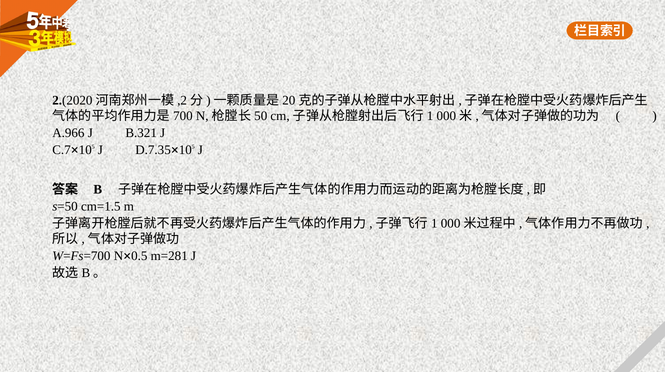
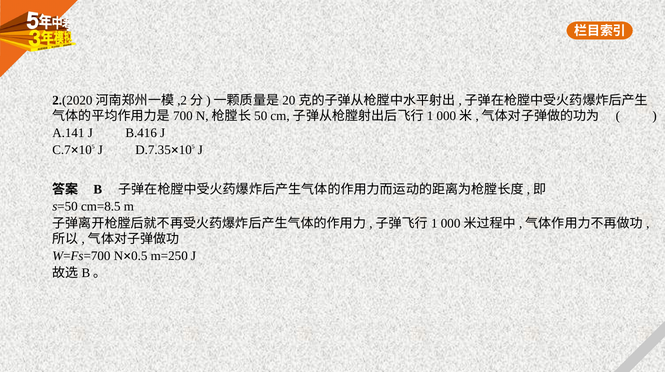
A.966: A.966 -> A.141 (68, 133)
B.321: B.321 -> B.416 (141, 133)
cm=1.5: cm=1.5 -> cm=8.5 (101, 206)
m=281: m=281 -> m=250 (169, 256)
